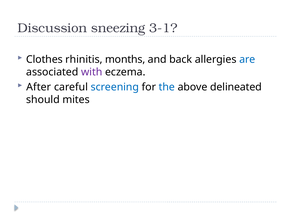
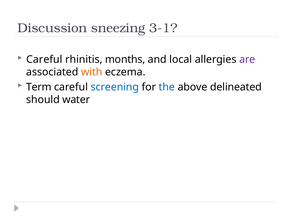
Clothes: Clothes -> Careful (44, 59)
back: back -> local (181, 59)
are colour: blue -> purple (247, 59)
with colour: purple -> orange (92, 72)
After: After -> Term (39, 87)
mites: mites -> water (76, 100)
